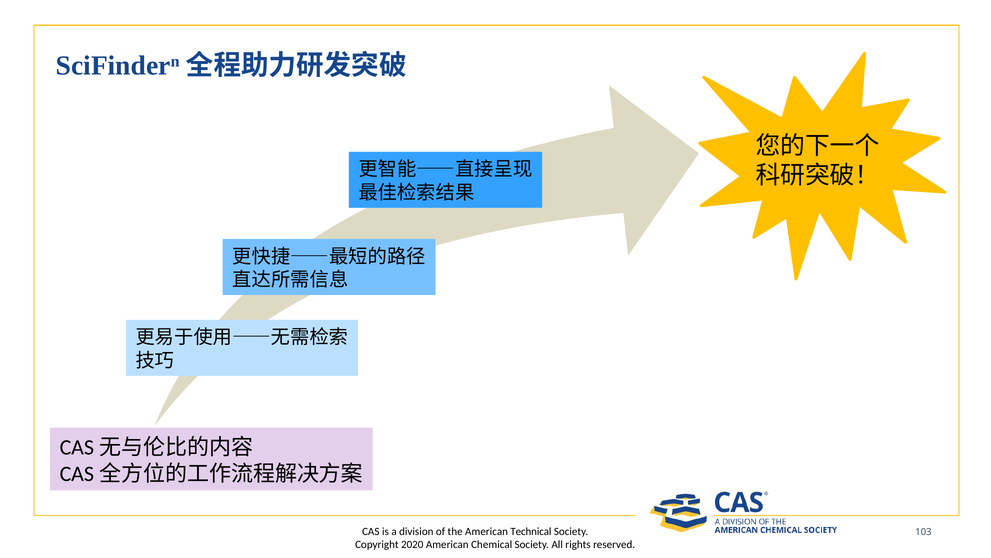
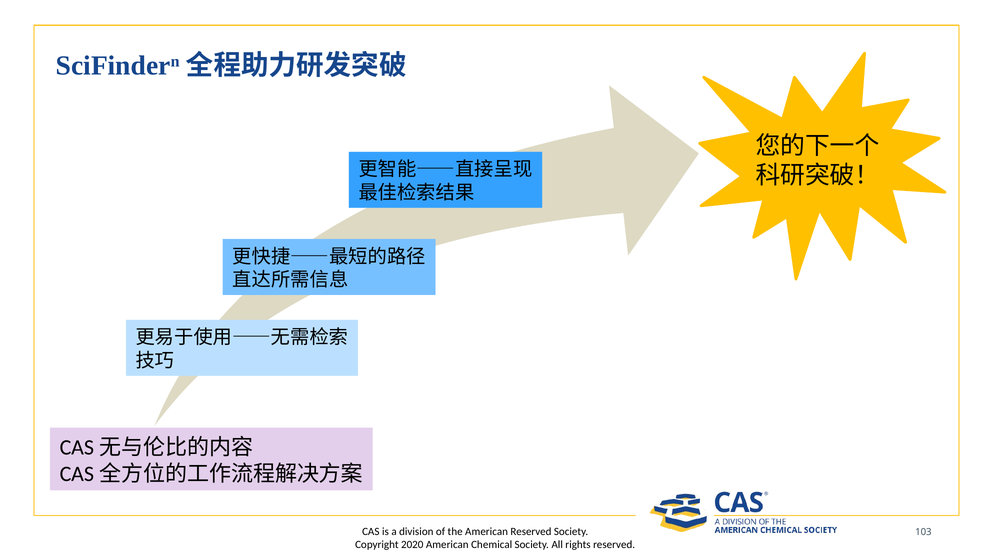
American Technical: Technical -> Reserved (531, 531)
